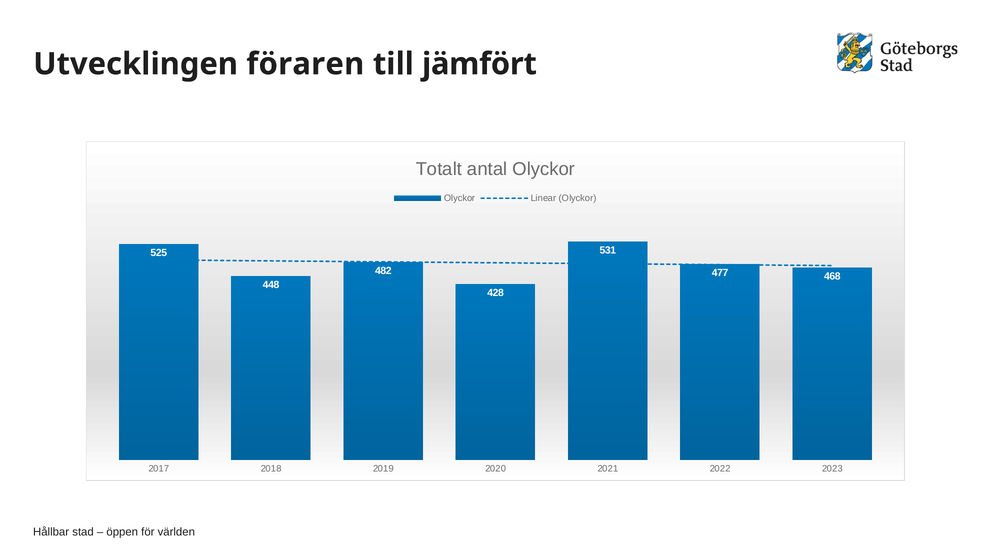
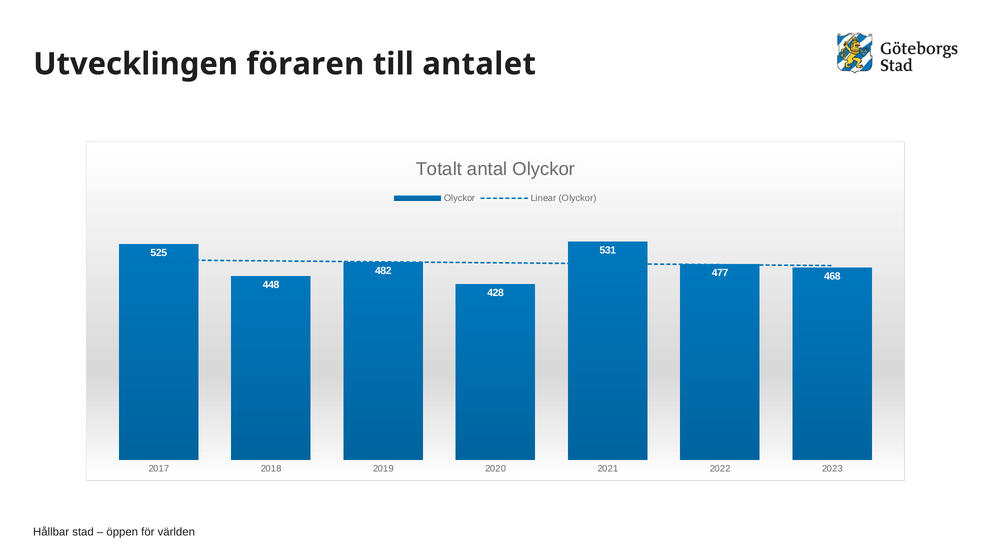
jämfört: jämfört -> antalet (479, 64)
